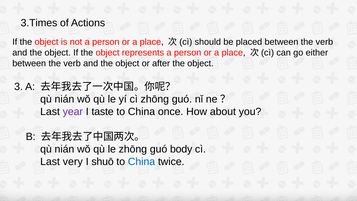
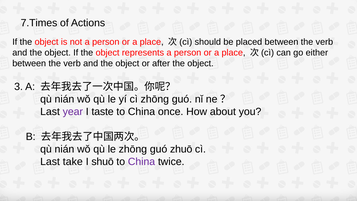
3.Times: 3.Times -> 7.Times (39, 23)
body: body -> zhuō (181, 149)
very: very -> take (73, 162)
China colour: blue -> purple (141, 162)
